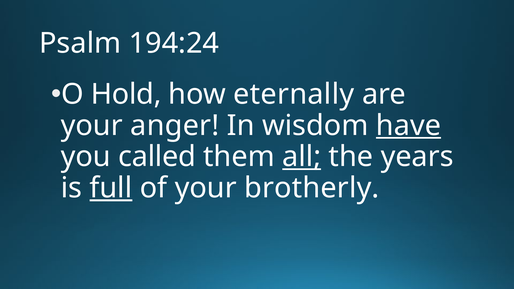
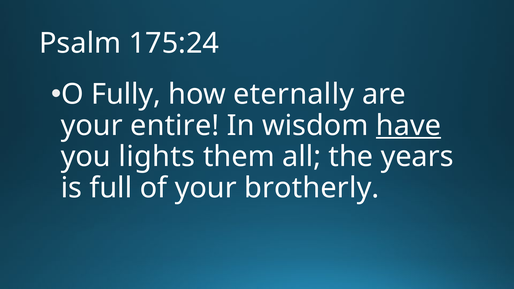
194:24: 194:24 -> 175:24 (174, 43)
Hold: Hold -> Fully (126, 94)
anger: anger -> entire (175, 126)
called: called -> lights (157, 157)
all underline: present -> none (302, 157)
full underline: present -> none (111, 188)
